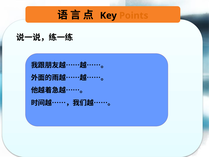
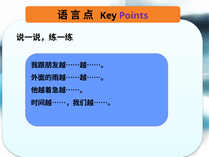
Points colour: orange -> purple (134, 16)
